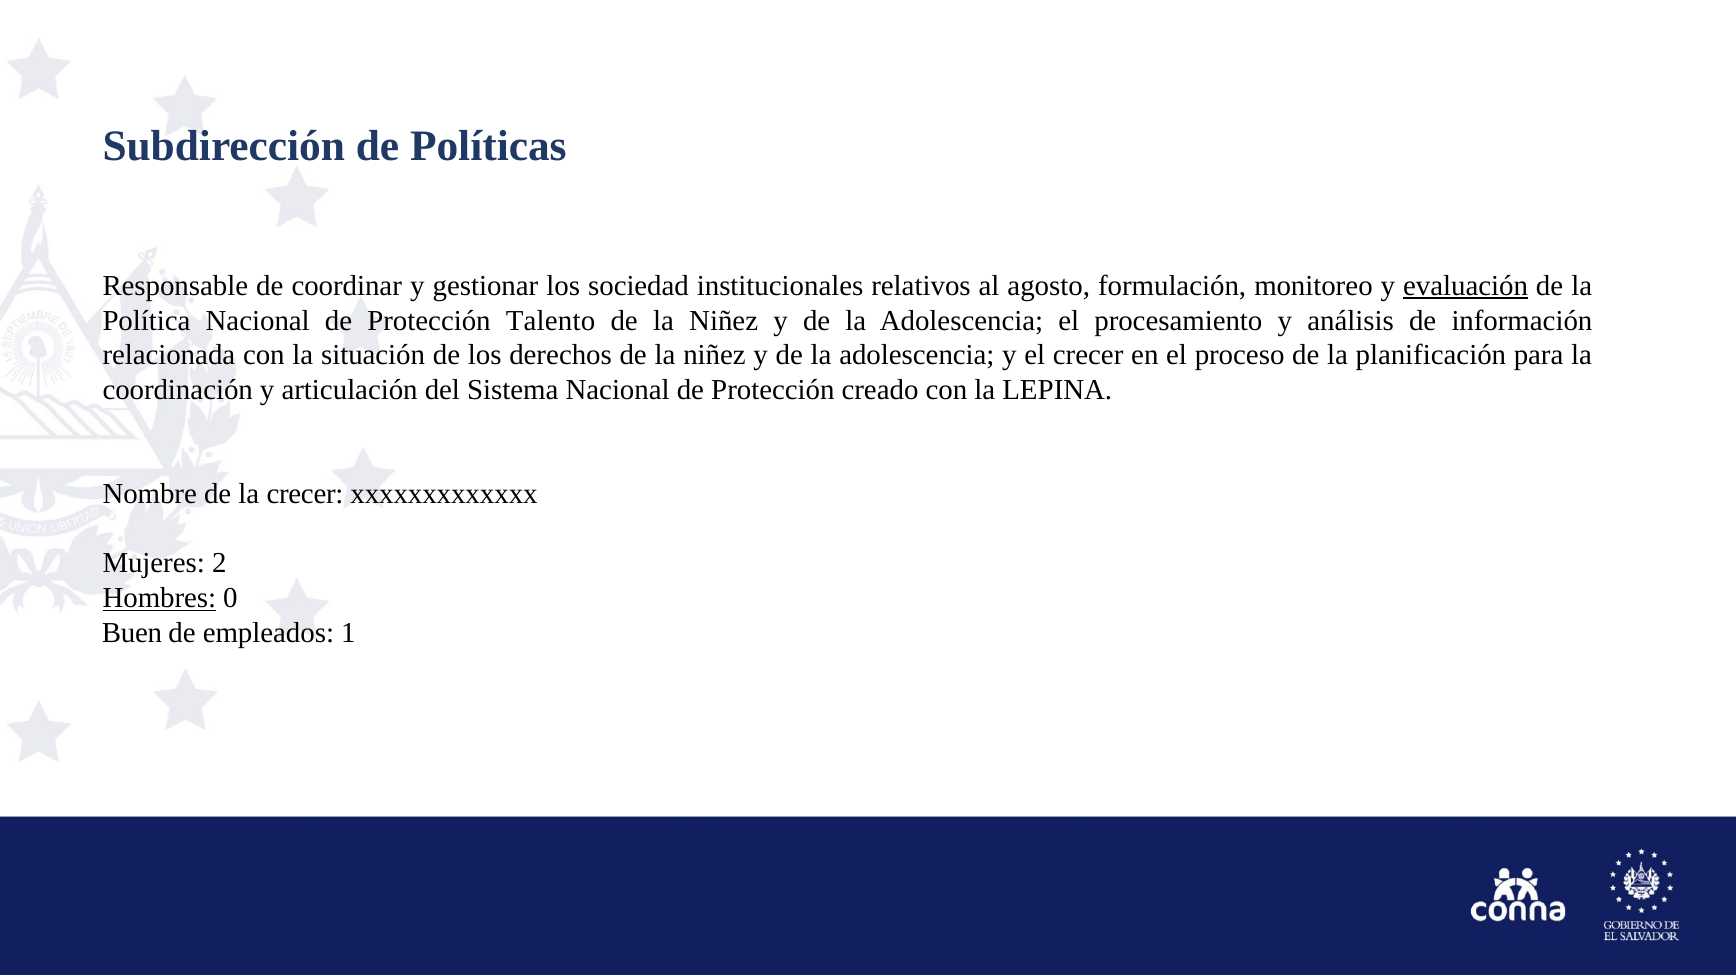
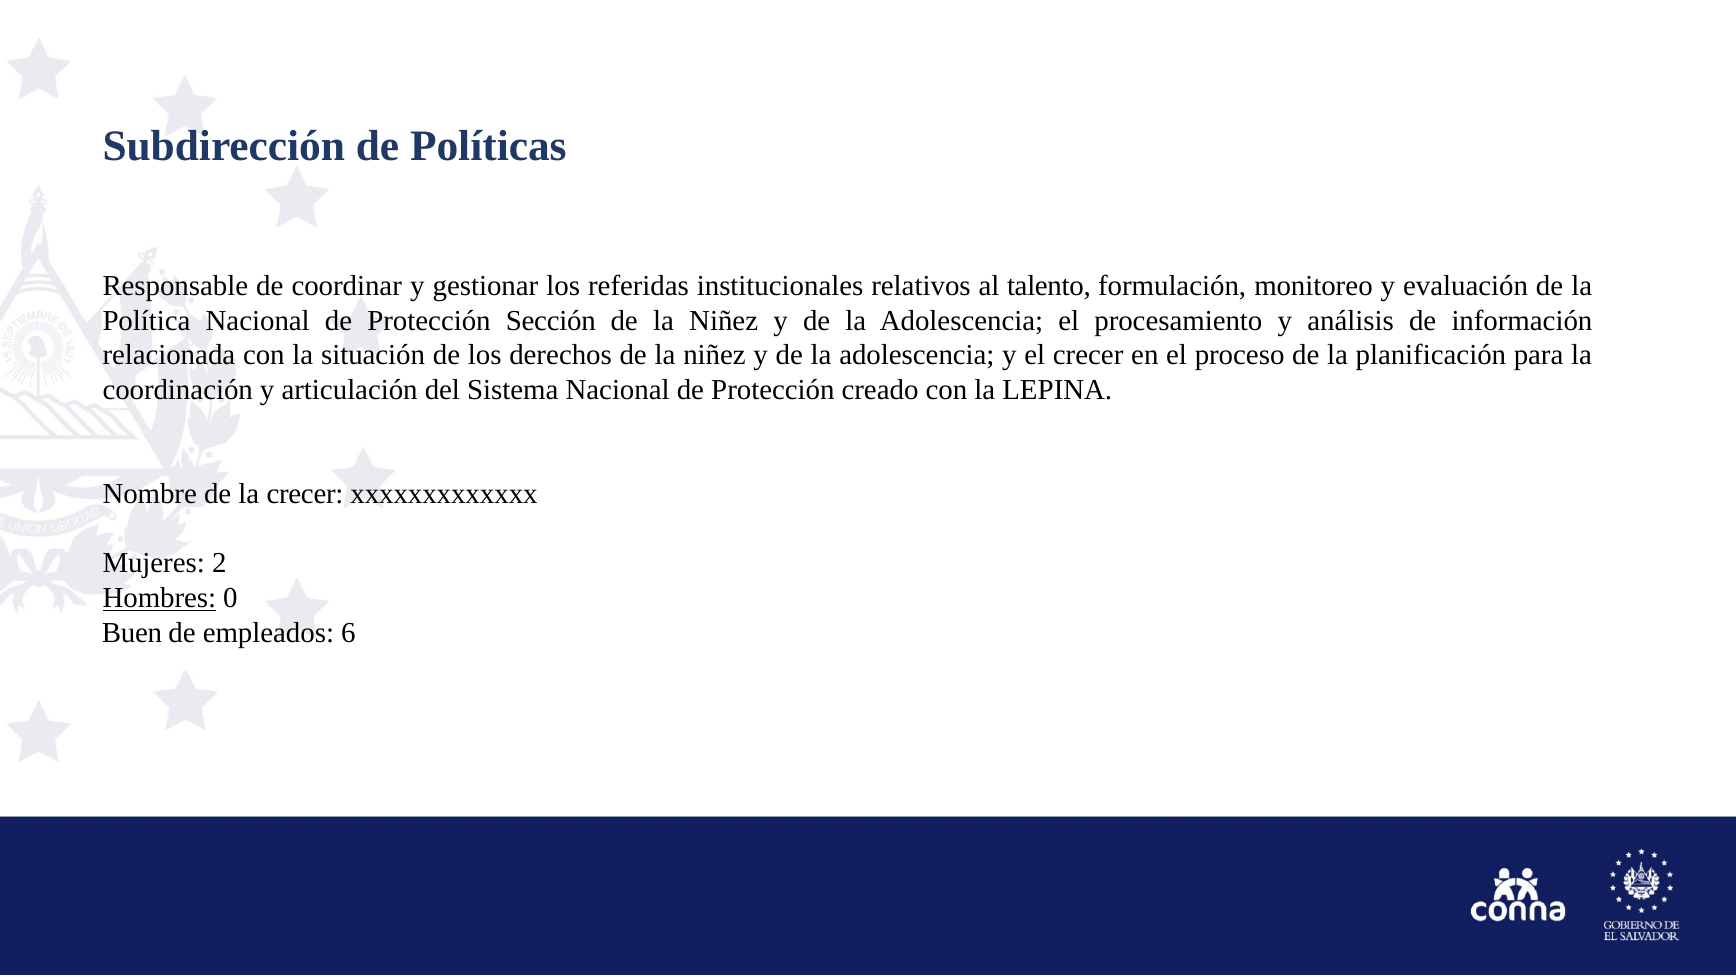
sociedad: sociedad -> referidas (639, 286)
agosto: agosto -> talento (1049, 286)
evaluación underline: present -> none (1466, 286)
Talento: Talento -> Sección (551, 320)
1: 1 -> 6 (348, 632)
